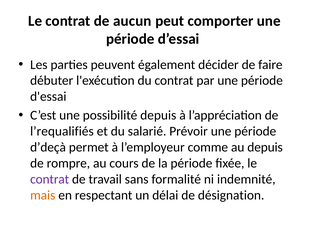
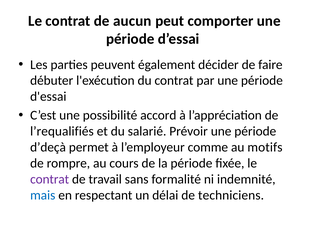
possibilité depuis: depuis -> accord (158, 115)
au depuis: depuis -> motifs (265, 147)
mais colour: orange -> blue (43, 195)
désignation: désignation -> techniciens (231, 195)
